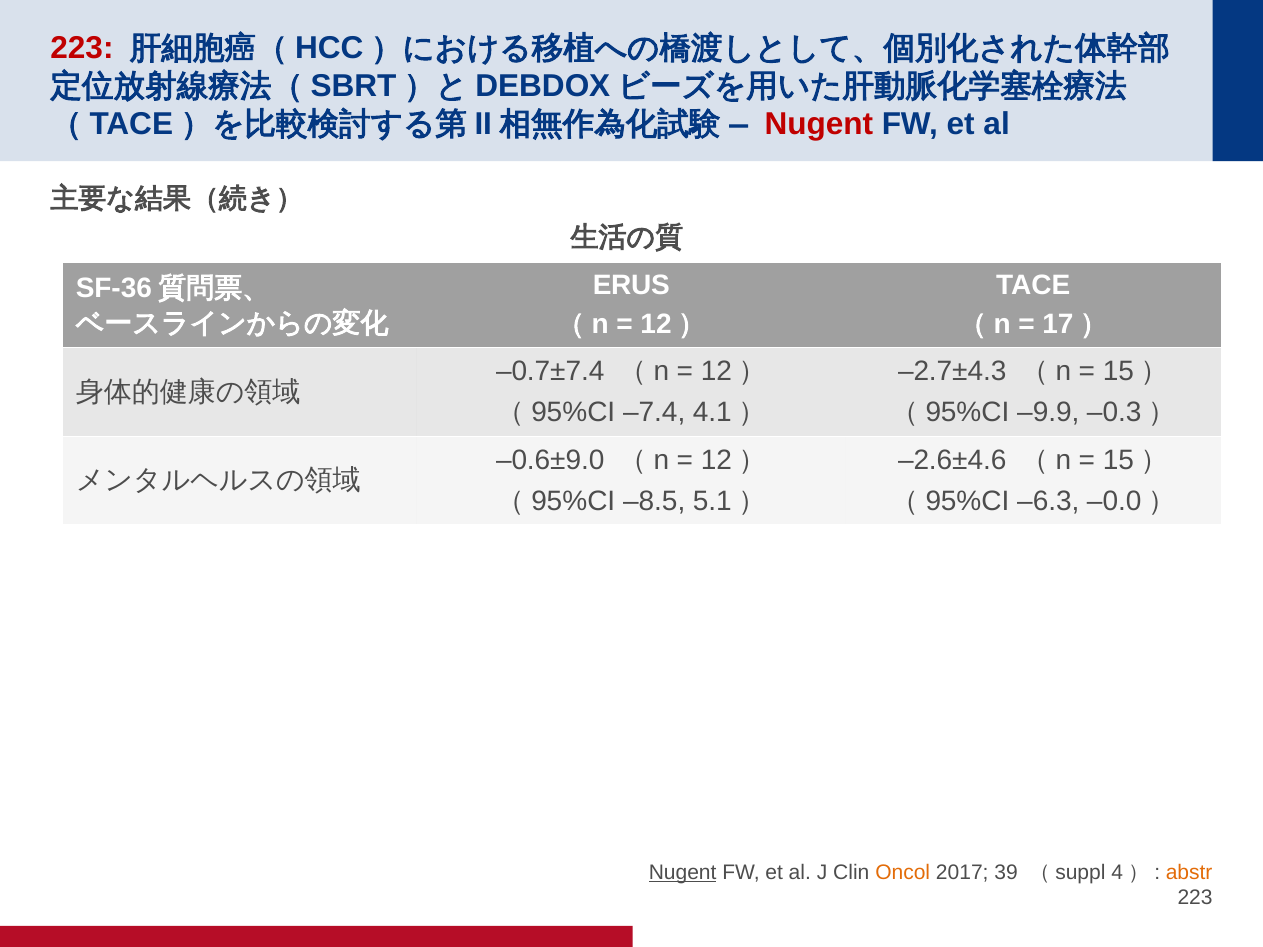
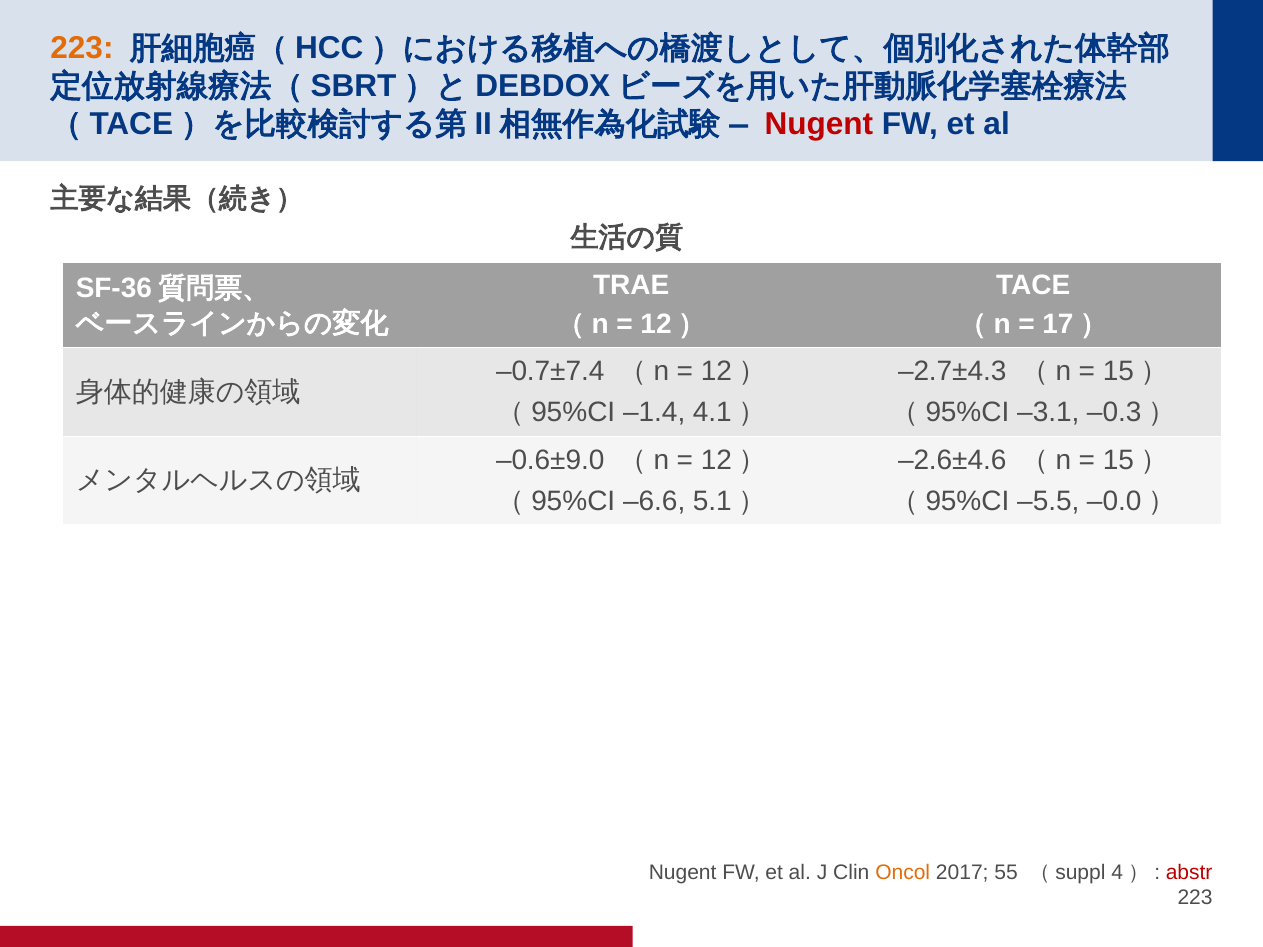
223 colour: red -> orange (82, 48)
ERUS: ERUS -> TRAE (631, 285)
–7.4: –7.4 -> –1.4 (654, 413)
–9.9: –9.9 -> –3.1 (1048, 413)
–8.5: –8.5 -> –6.6 (654, 501)
–6.3: –6.3 -> –5.5 (1048, 501)
Nugent underline: present -> none (683, 873)
39: 39 -> 55 (1006, 873)
abstr colour: orange -> red (1189, 873)
